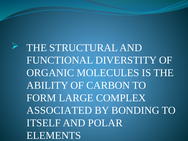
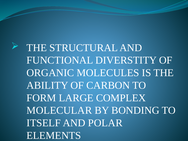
ASSOCIATED: ASSOCIATED -> MOLECULAR (59, 110)
